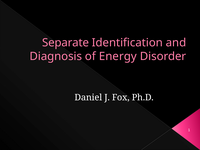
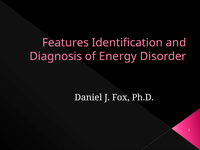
Separate: Separate -> Features (65, 43)
